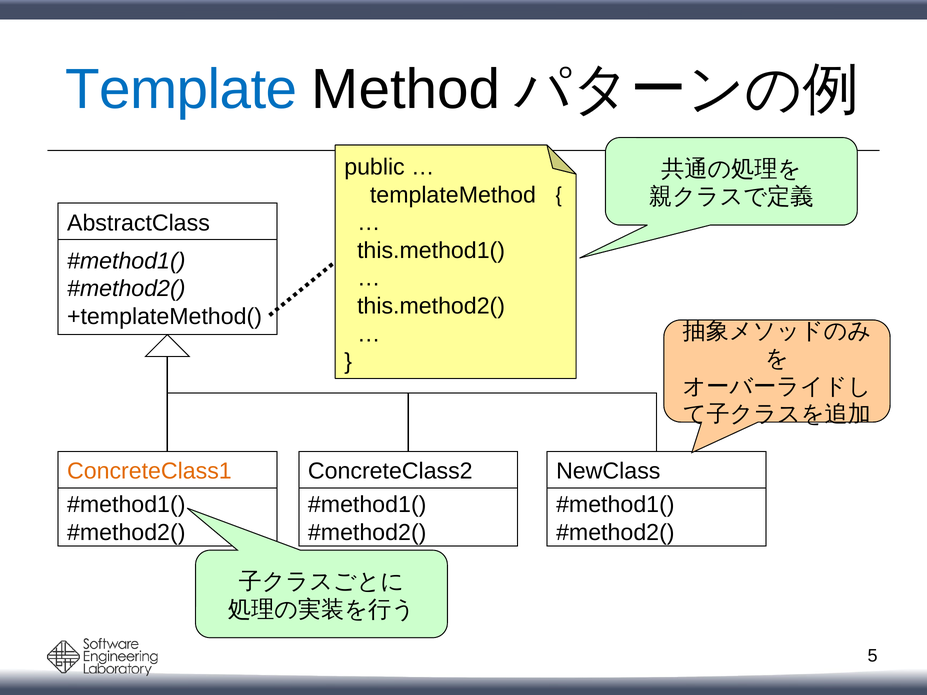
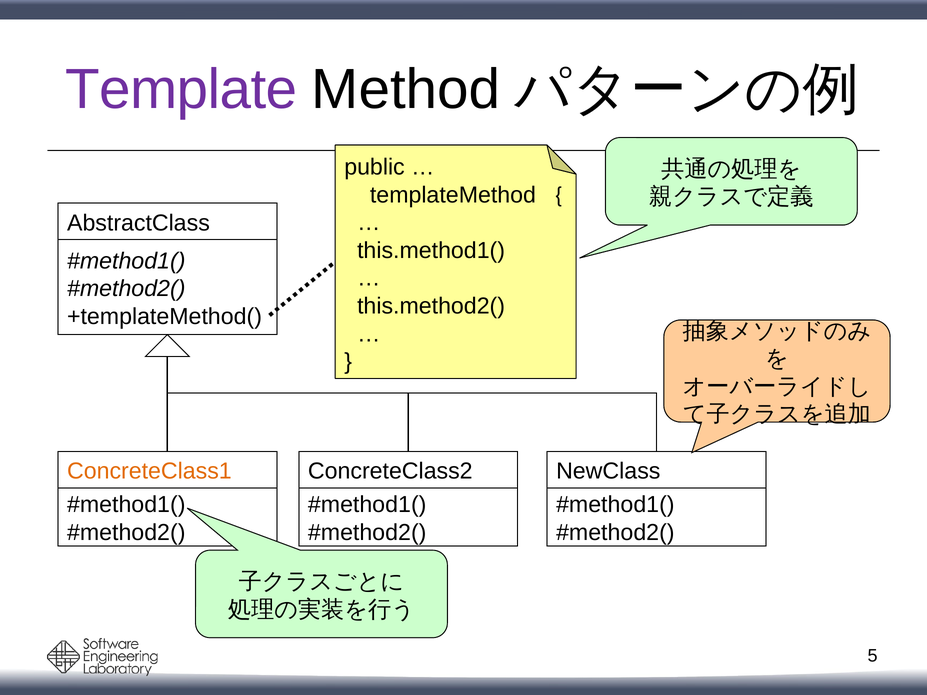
Template colour: blue -> purple (181, 90)
